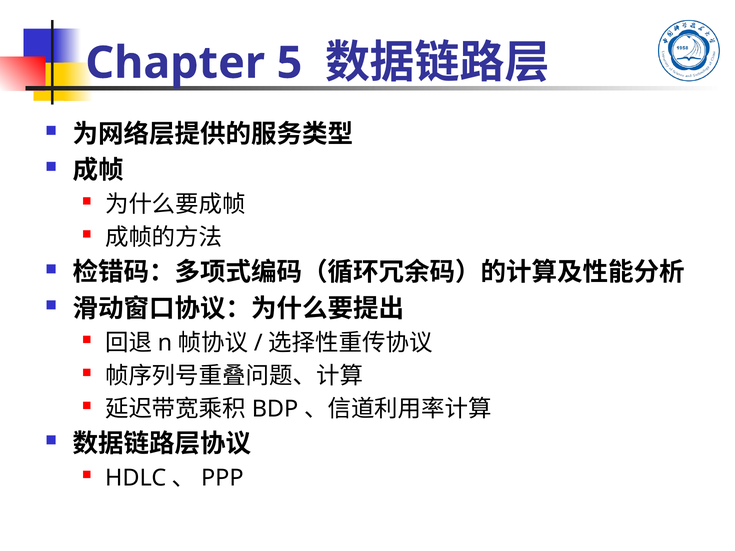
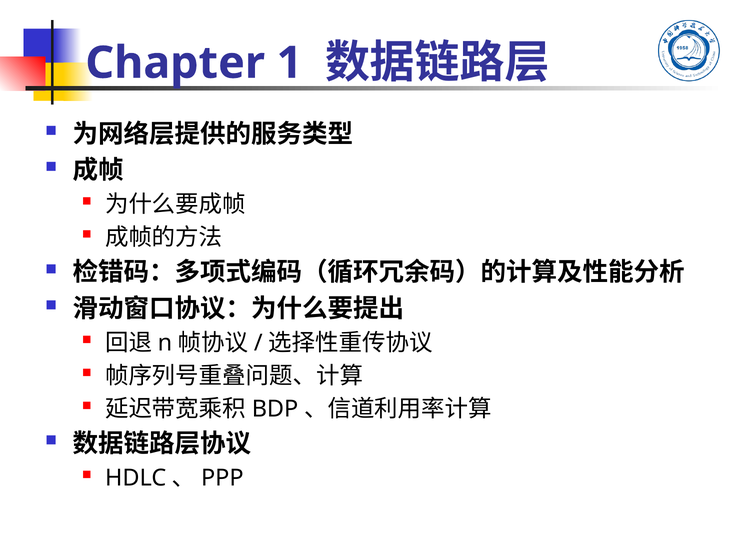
5: 5 -> 1 (289, 63)
